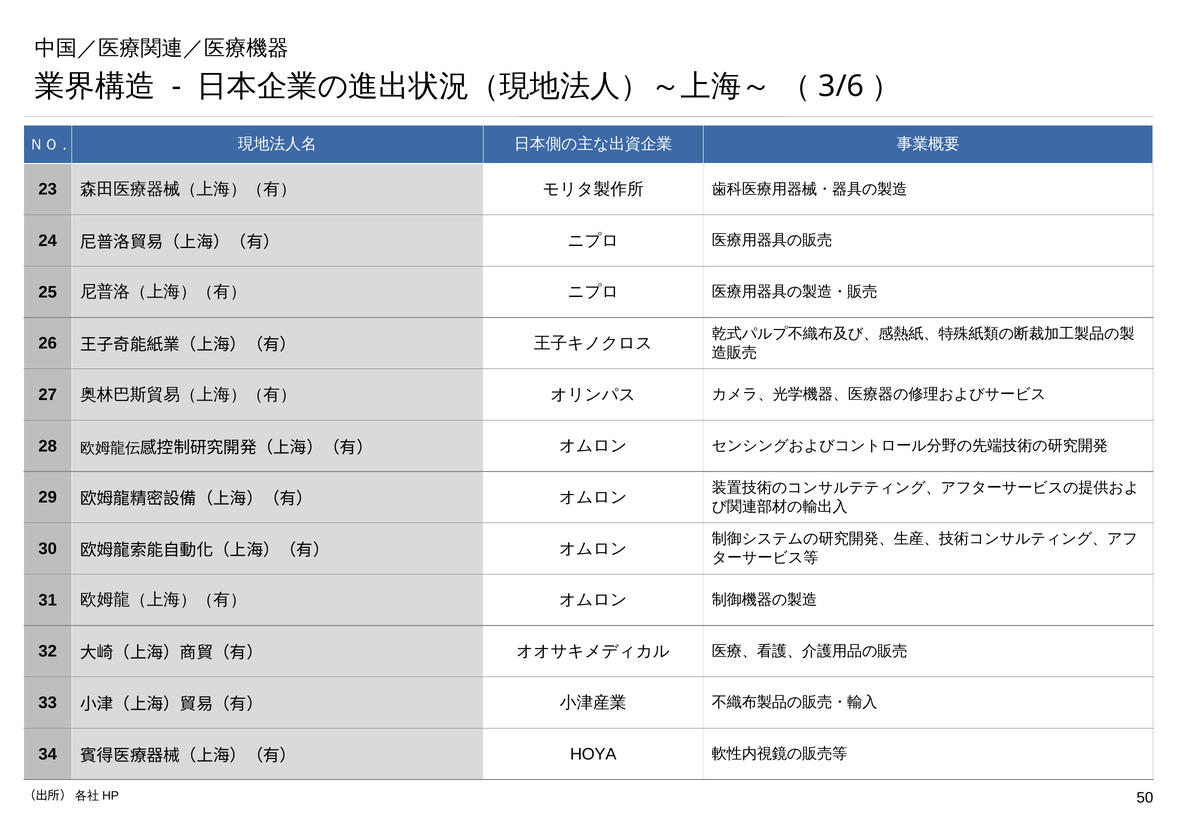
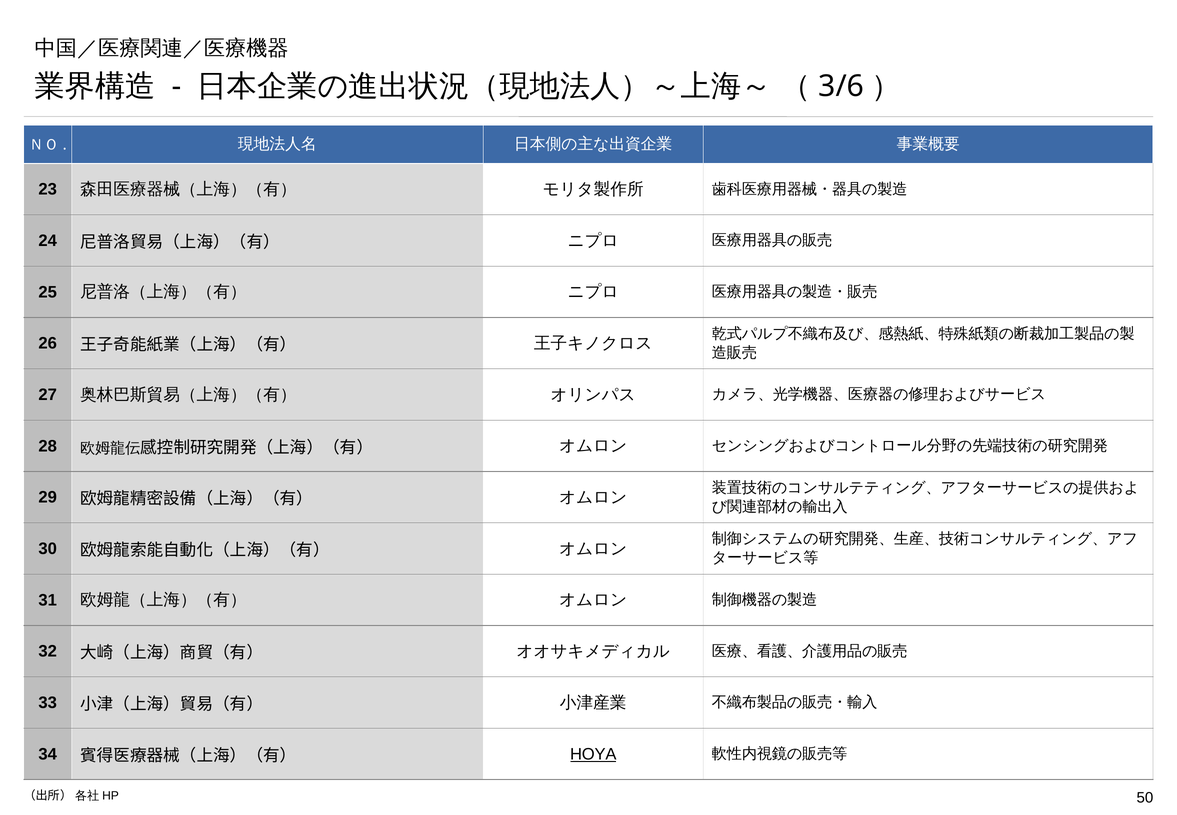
HOYA underline: none -> present (593, 754)
